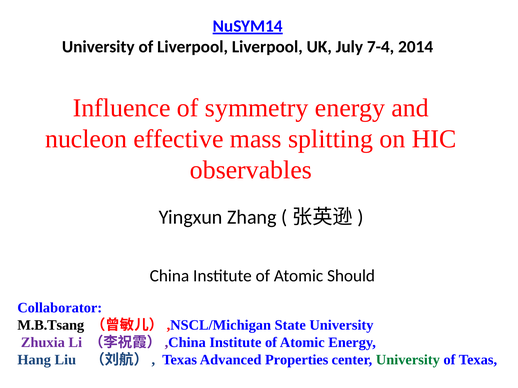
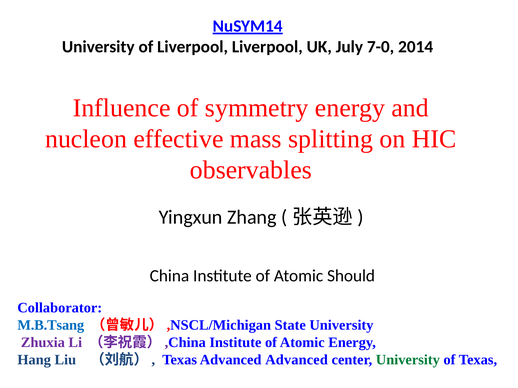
7-4: 7-4 -> 7-0 (381, 47)
M.B.Tsang colour: black -> blue (51, 326)
Advanced Properties: Properties -> Advanced (297, 360)
